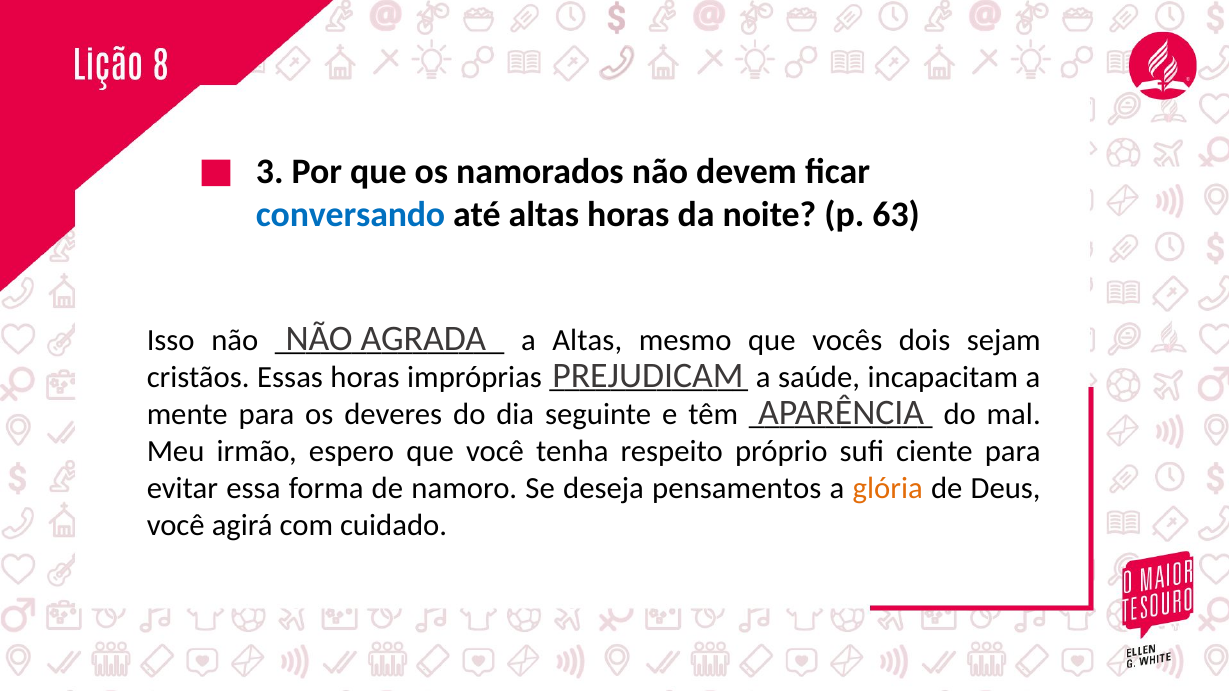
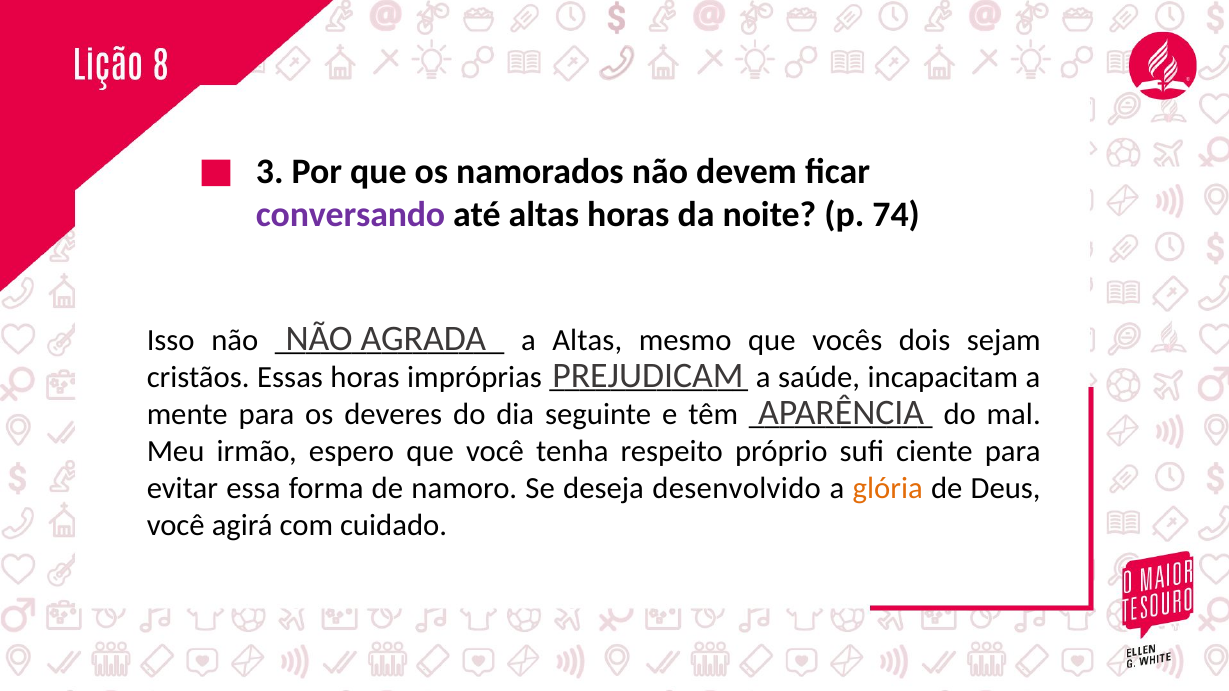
conversando colour: blue -> purple (351, 214)
63: 63 -> 74 (896, 214)
pensamentos: pensamentos -> desenvolvido (737, 488)
